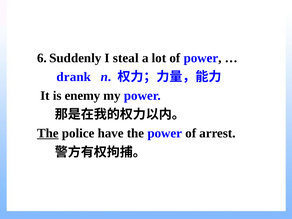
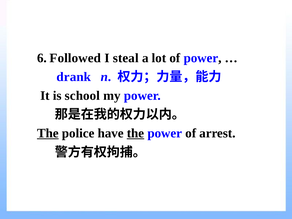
Suddenly: Suddenly -> Followed (75, 58)
enemy: enemy -> school (82, 96)
the underline: none -> present (135, 133)
